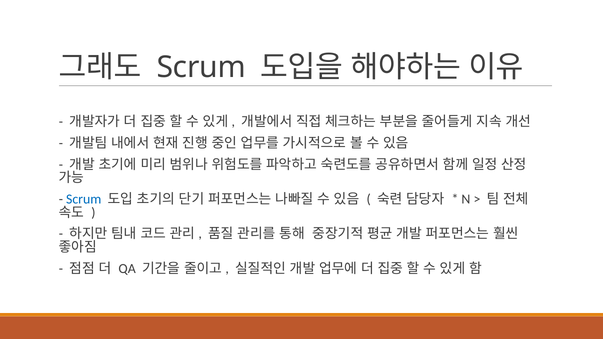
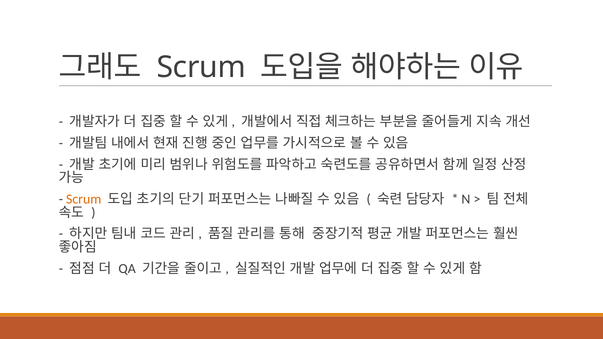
Scrum colour: blue -> orange (84, 199)
